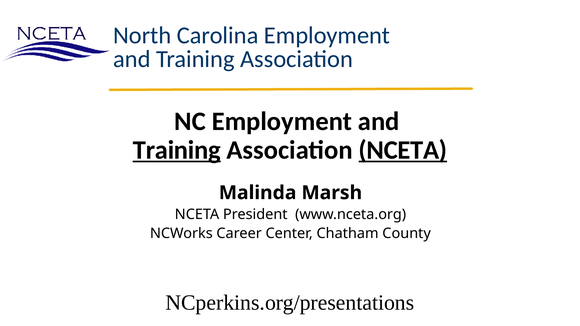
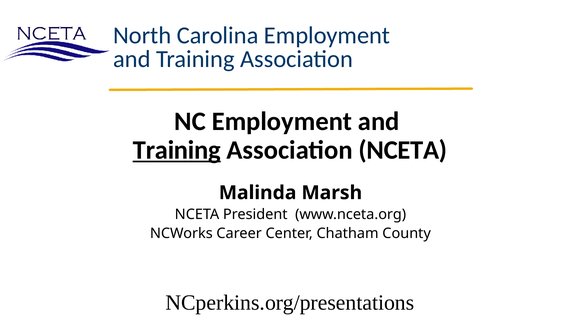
NCETA underline: present -> none (403, 150)
